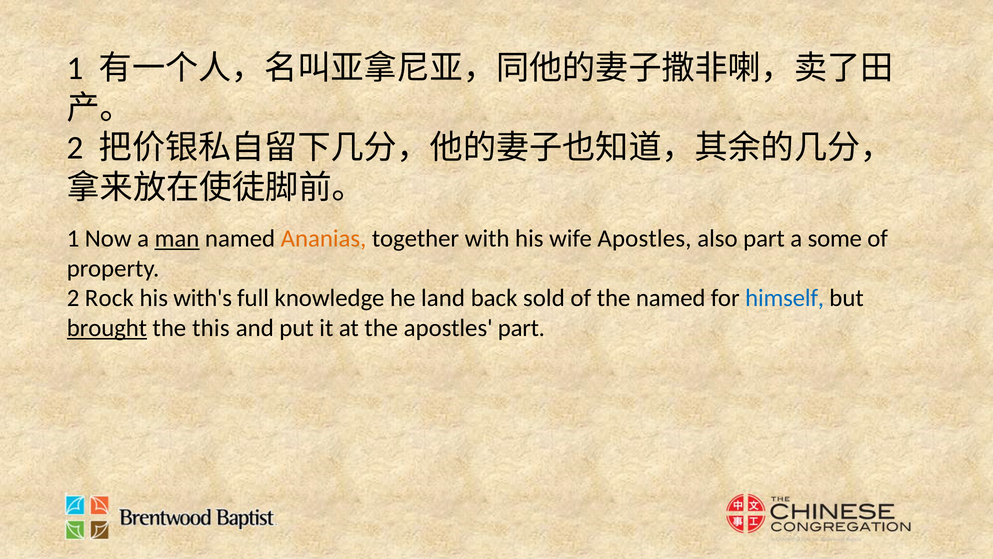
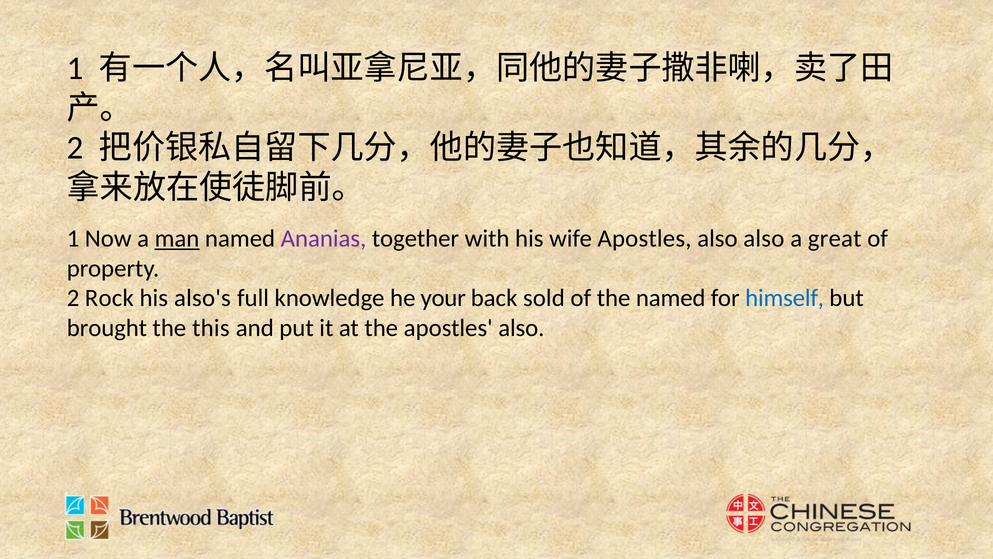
Ananias colour: orange -> purple (324, 238)
also part: part -> also (764, 238)
some: some -> great (835, 238)
with's: with's -> also's (202, 298)
land: land -> your (443, 298)
brought underline: present -> none (107, 328)
the apostles part: part -> also (521, 328)
